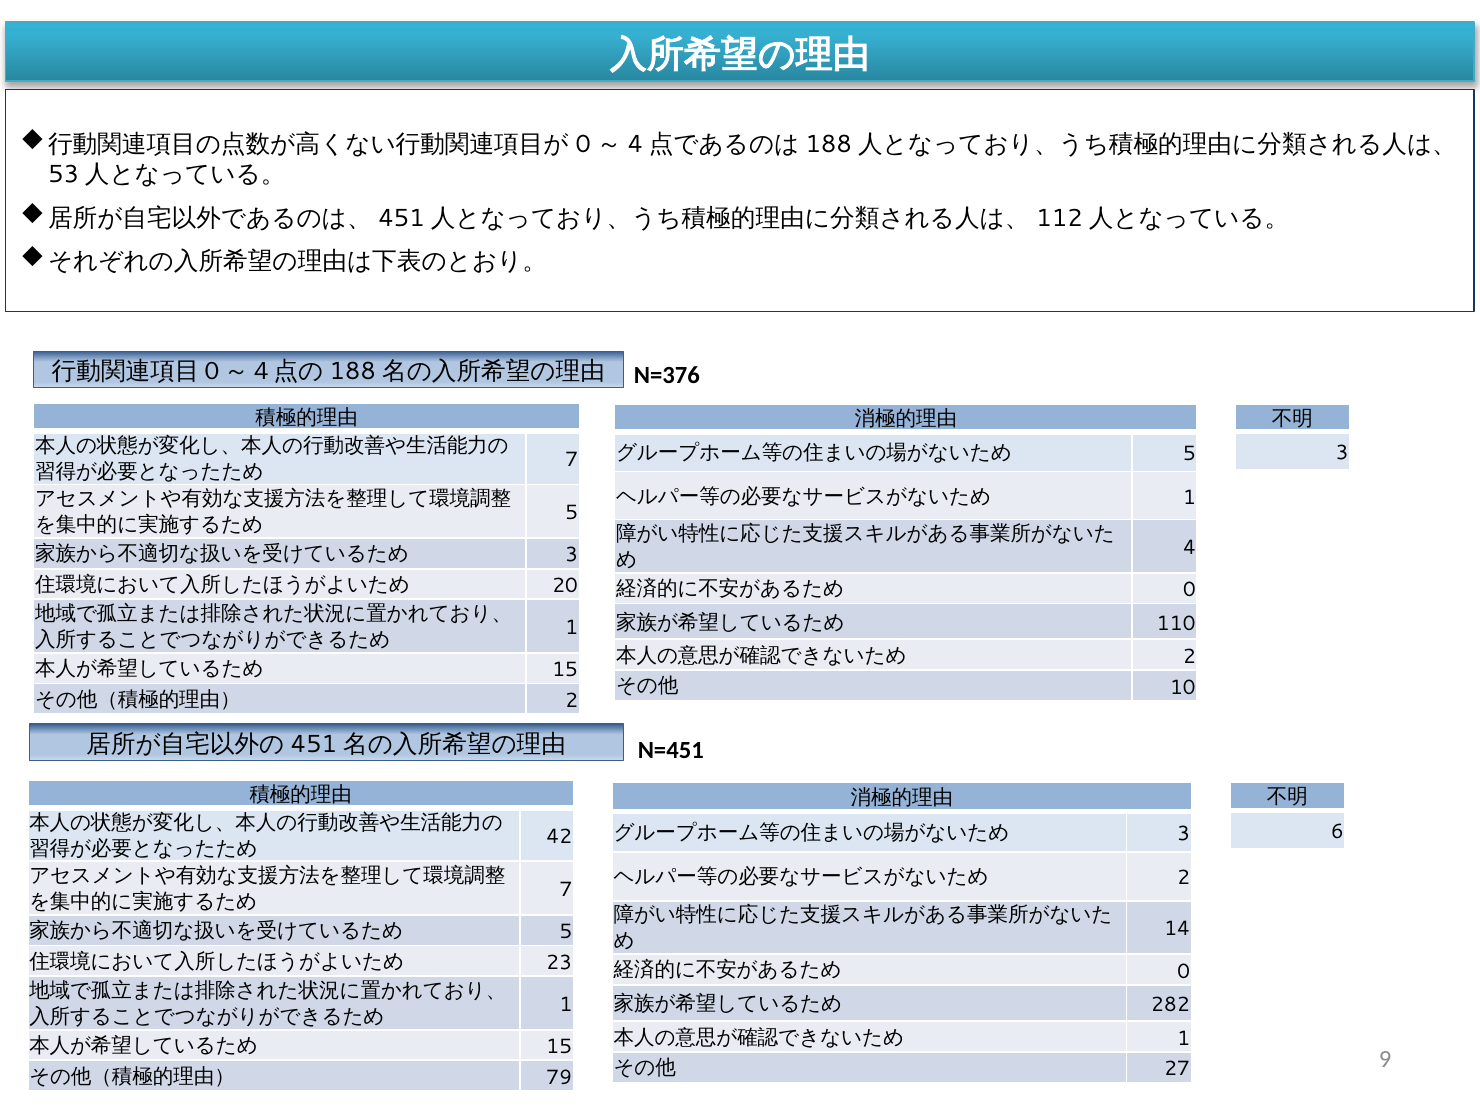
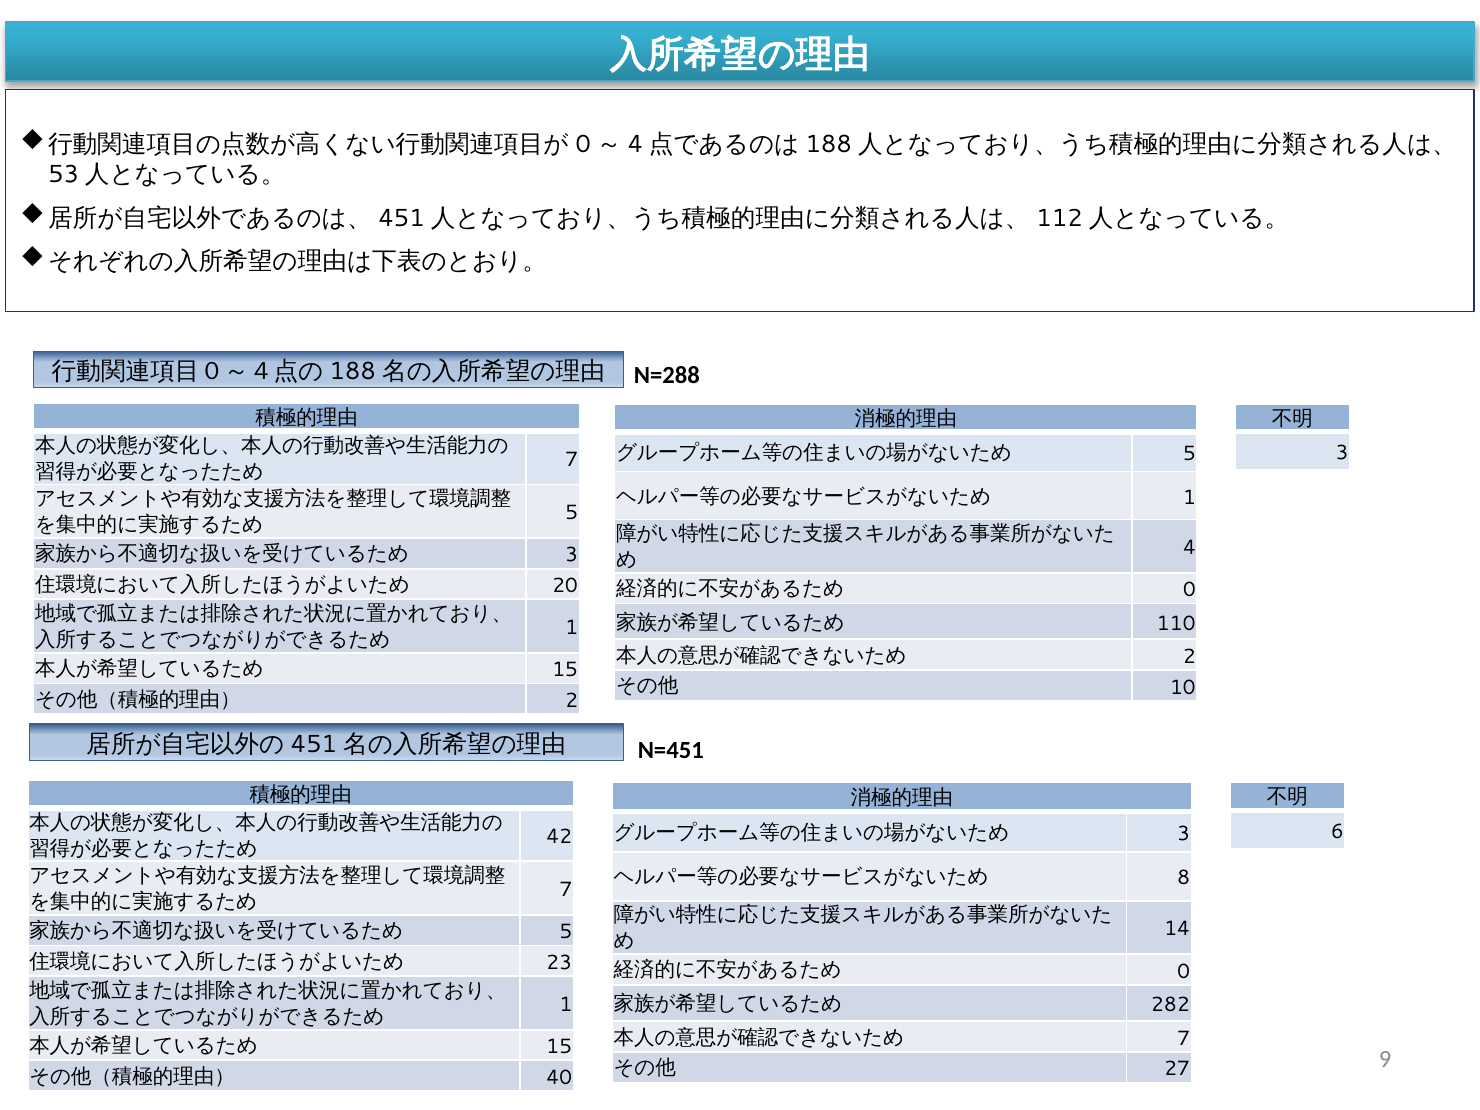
N=376: N=376 -> N=288 (667, 375)
2: 2 -> 8 (1184, 878)
1: 1 -> 7 (1184, 1038)
79: 79 -> 40 (559, 1078)
